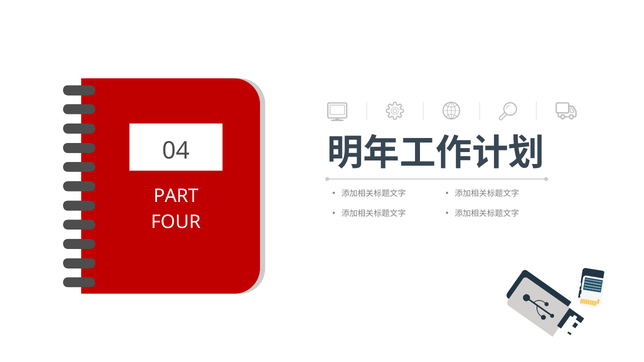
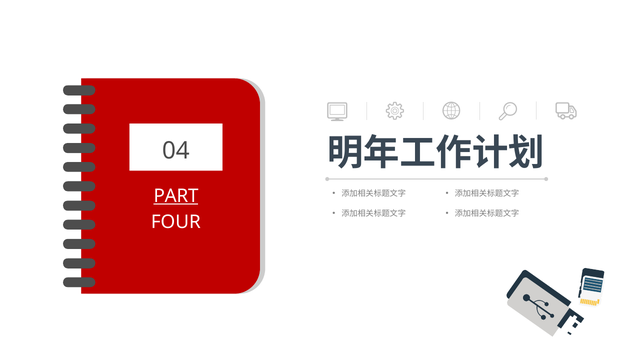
PART underline: none -> present (176, 196)
